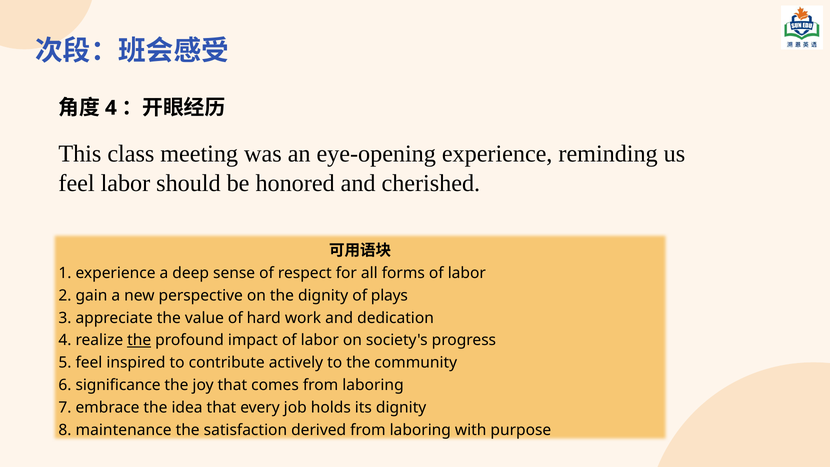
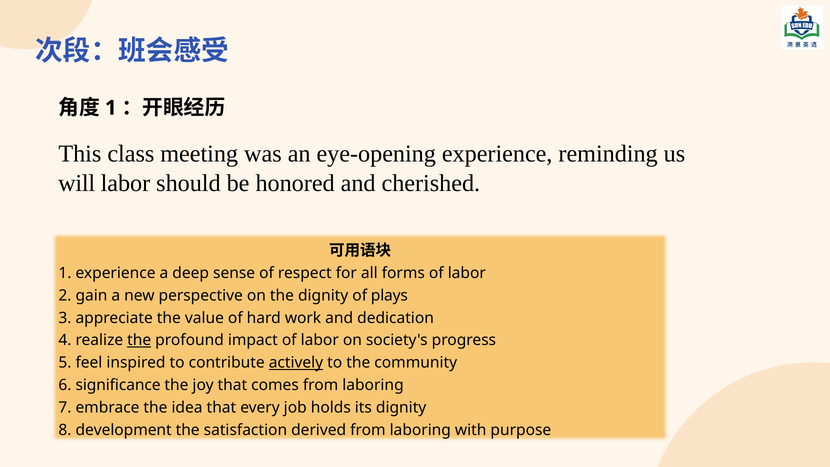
4: 4 -> 1 (111, 108)
feel: feel -> will (77, 183)
actively underline: none -> present (296, 363)
maintenance: maintenance -> development (124, 430)
